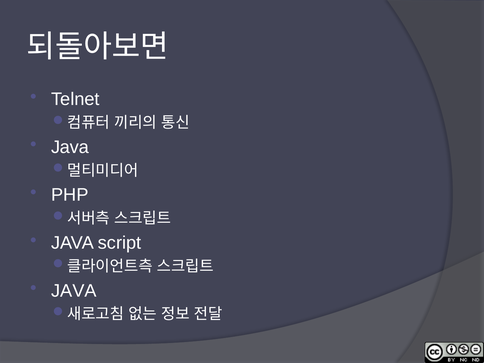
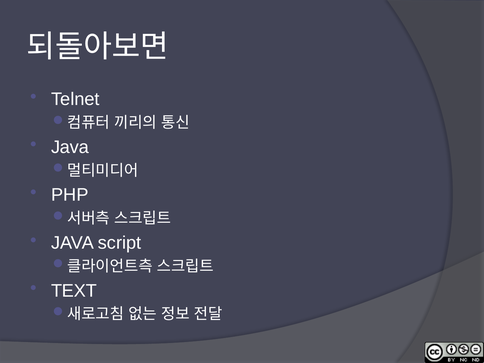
JAVA: JAVA -> TEXT (74, 291)
